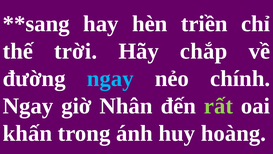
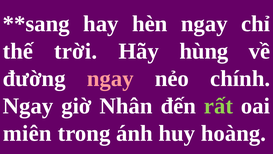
hèn triền: triền -> ngay (204, 24)
chắp: chắp -> hùng (204, 51)
ngay colour: light blue -> pink (110, 78)
khấn: khấn -> miên (27, 133)
